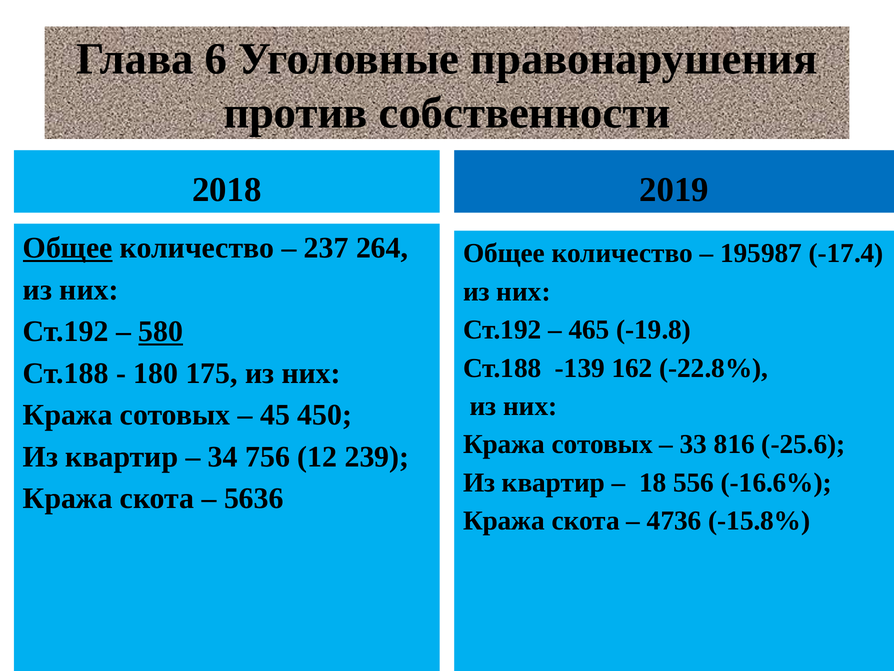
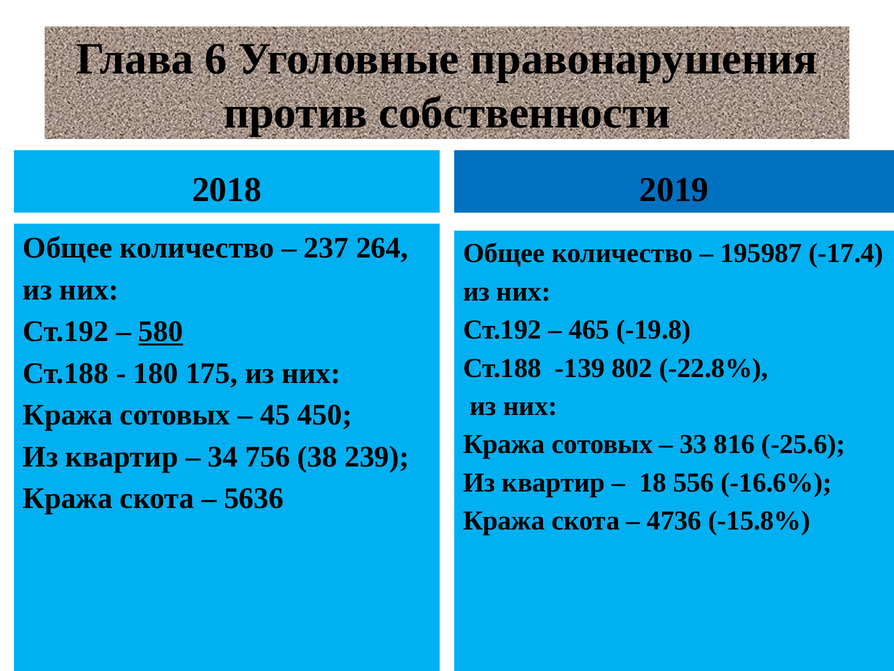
Общее underline: present -> none (68, 248)
162: 162 -> 802 (632, 368)
12: 12 -> 38 (317, 456)
